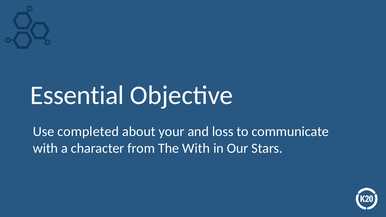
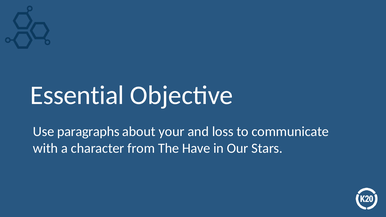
completed: completed -> paragraphs (88, 132)
The With: With -> Have (196, 148)
